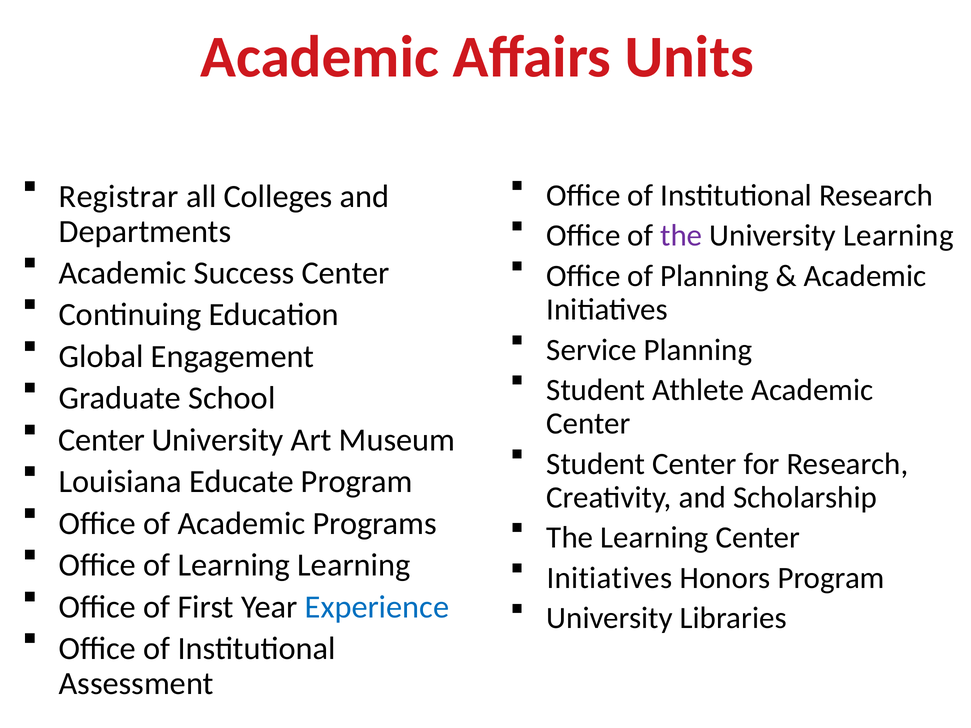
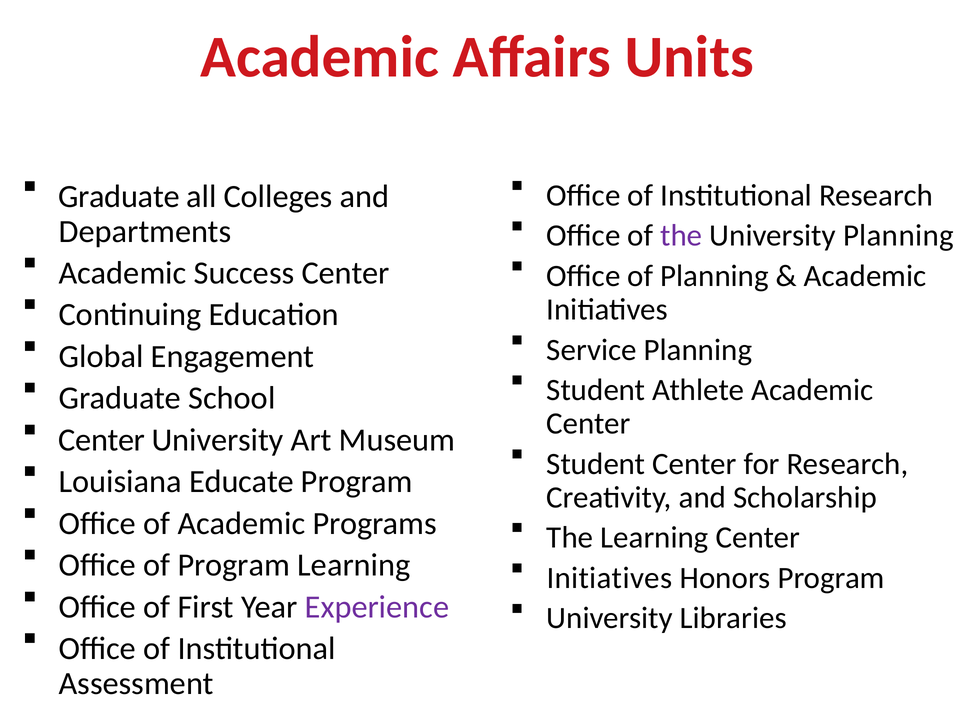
Registrar: Registrar -> Graduate (119, 196)
University Learning: Learning -> Planning (898, 236)
of Learning: Learning -> Program (234, 565)
Experience colour: blue -> purple (377, 607)
